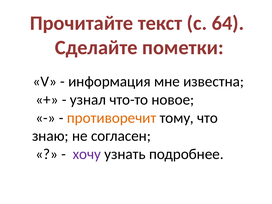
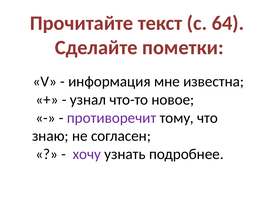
противоречит colour: orange -> purple (112, 118)
